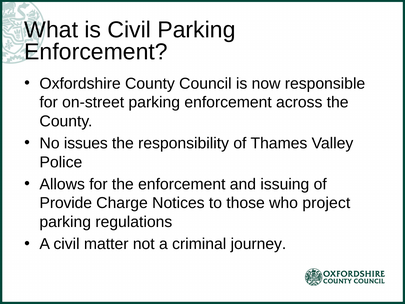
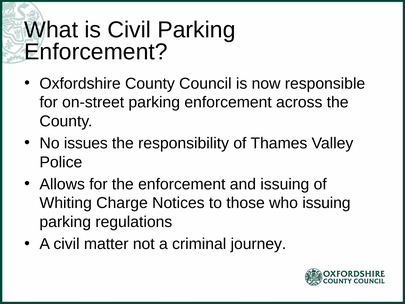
Provide: Provide -> Whiting (66, 203)
who project: project -> issuing (326, 203)
